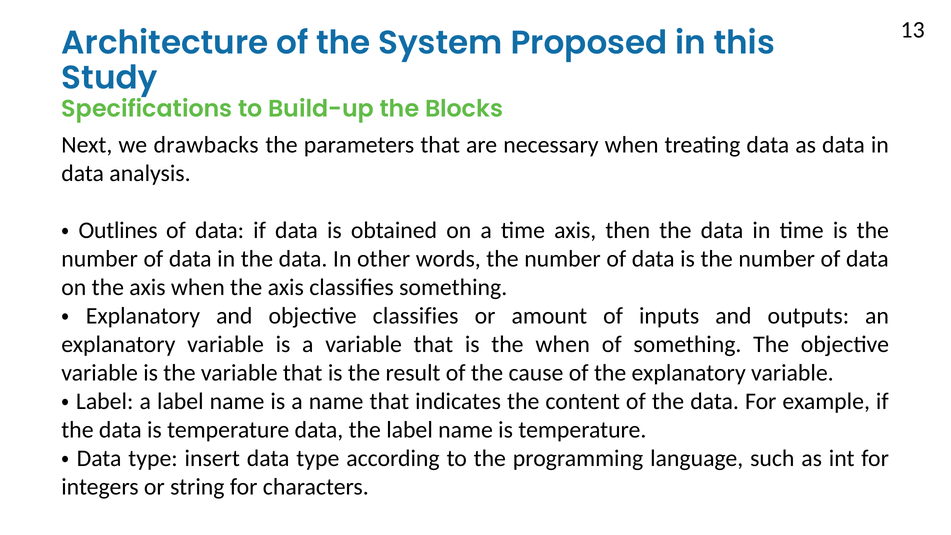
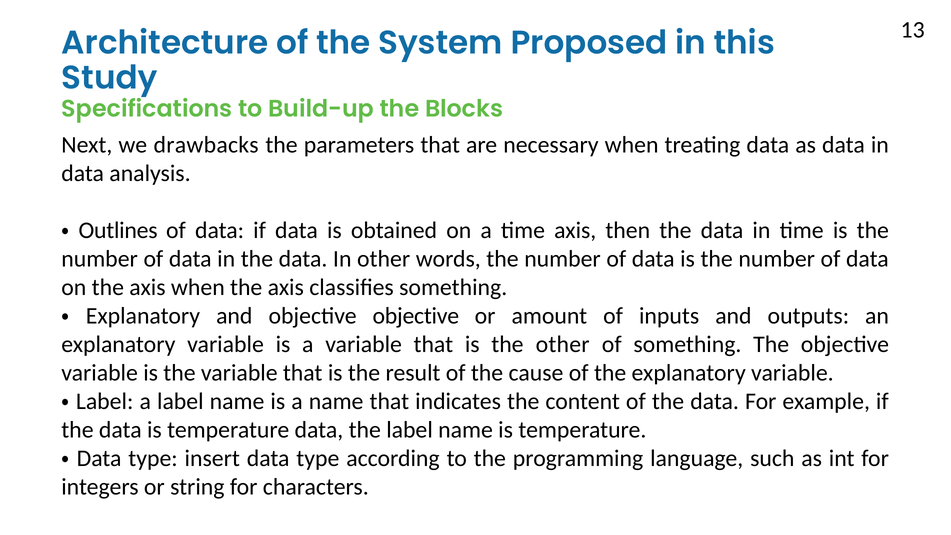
objective classifies: classifies -> objective (416, 316)
the when: when -> other (563, 344)
